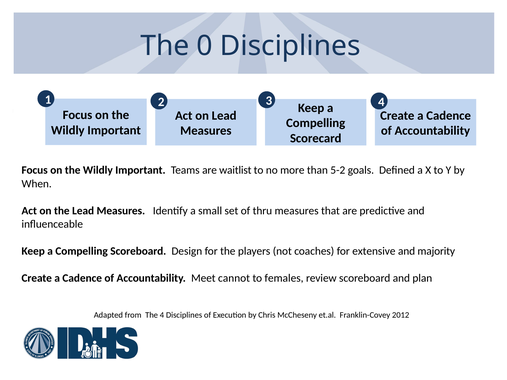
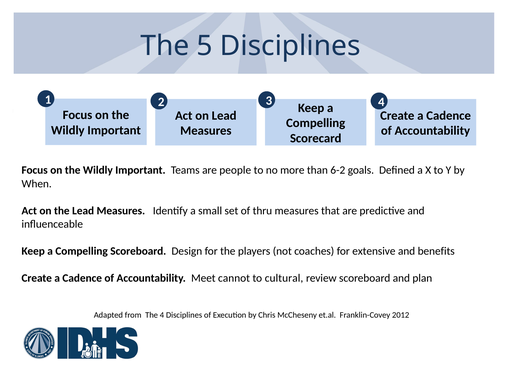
0: 0 -> 5 (205, 46)
waitlist: waitlist -> people (235, 170)
5-2: 5-2 -> 6-2 (338, 170)
majority: majority -> benefits (436, 251)
females: females -> cultural (284, 278)
